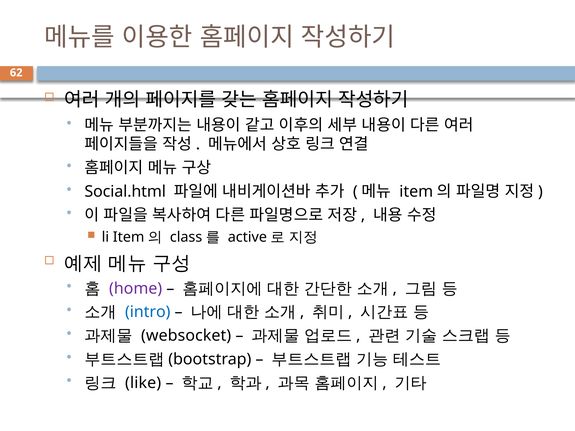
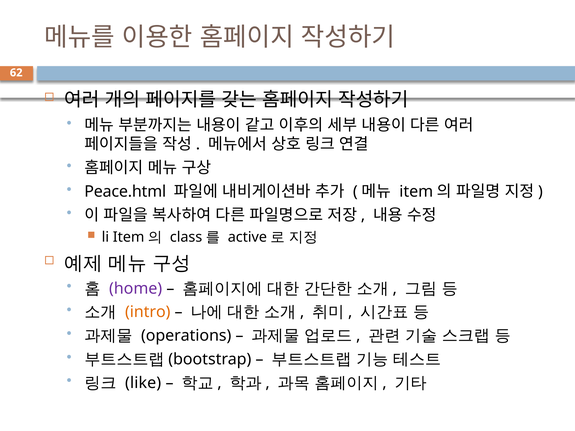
Social.html: Social.html -> Peace.html (125, 192)
intro colour: blue -> orange (148, 312)
websocket: websocket -> operations (186, 336)
